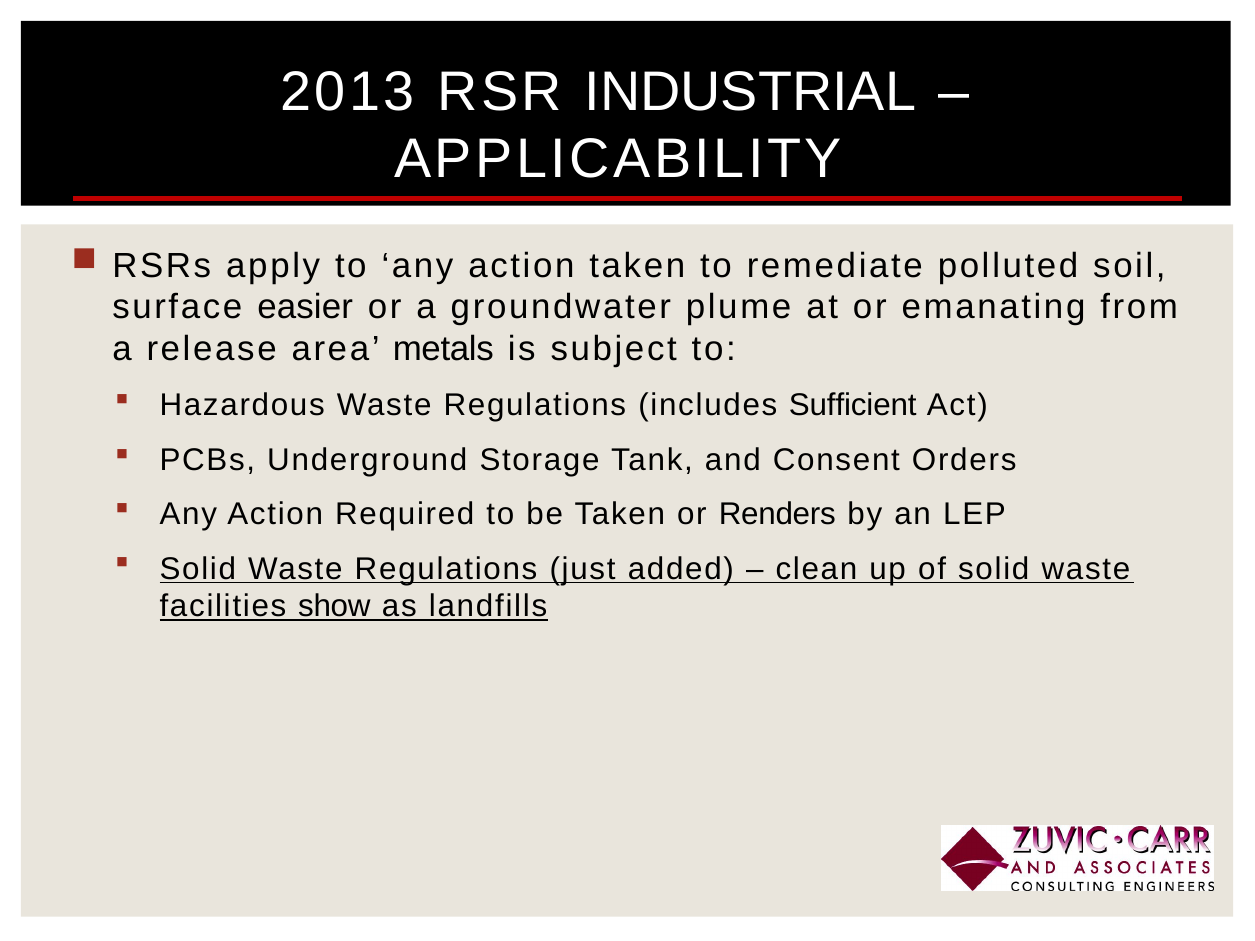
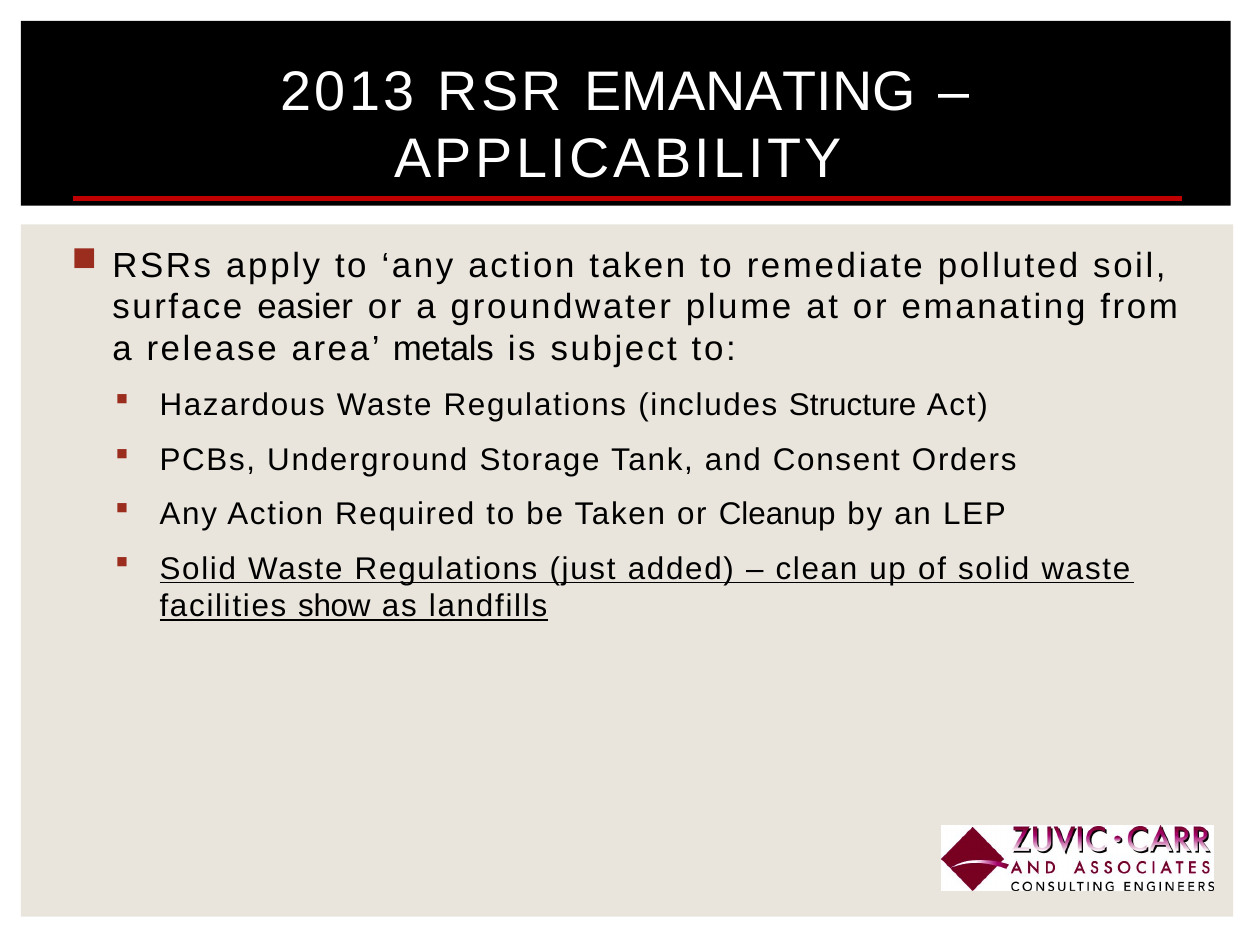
RSR INDUSTRIAL: INDUSTRIAL -> EMANATING (750, 92)
Sufficient: Sufficient -> Structure (853, 406)
Renders: Renders -> Cleanup (777, 514)
